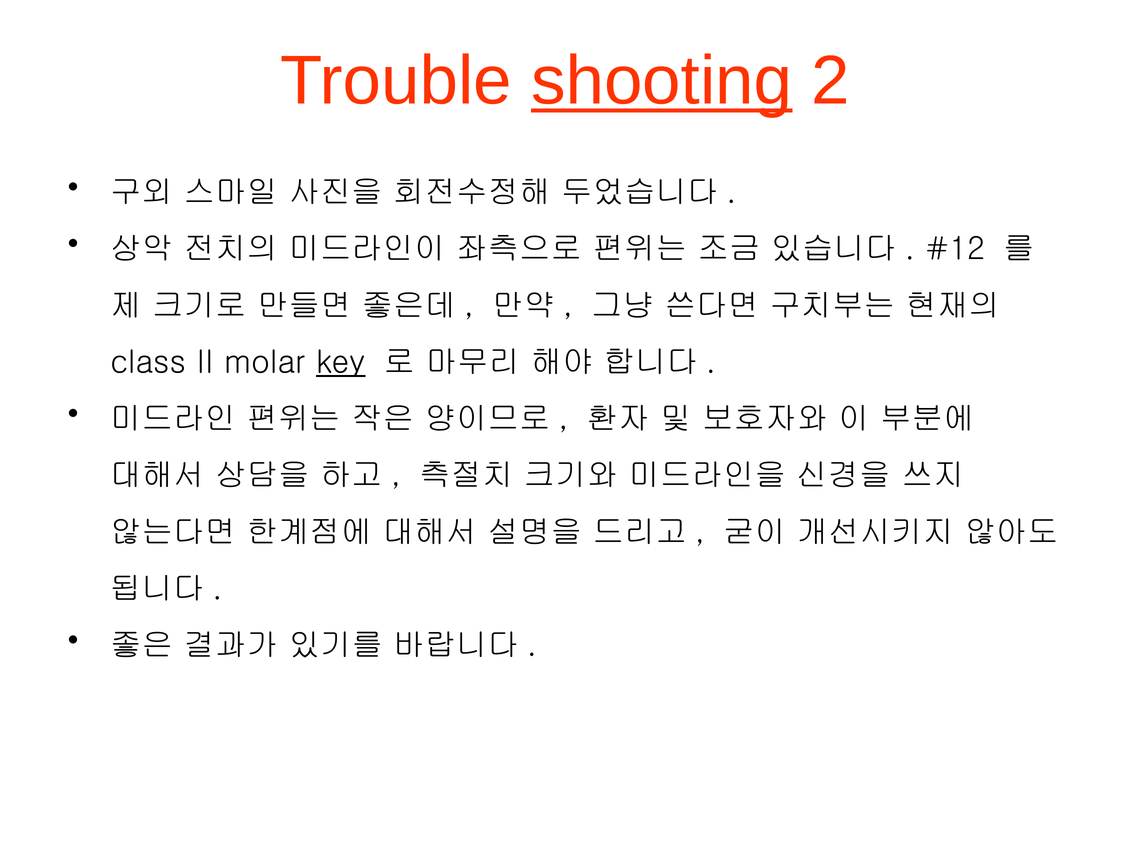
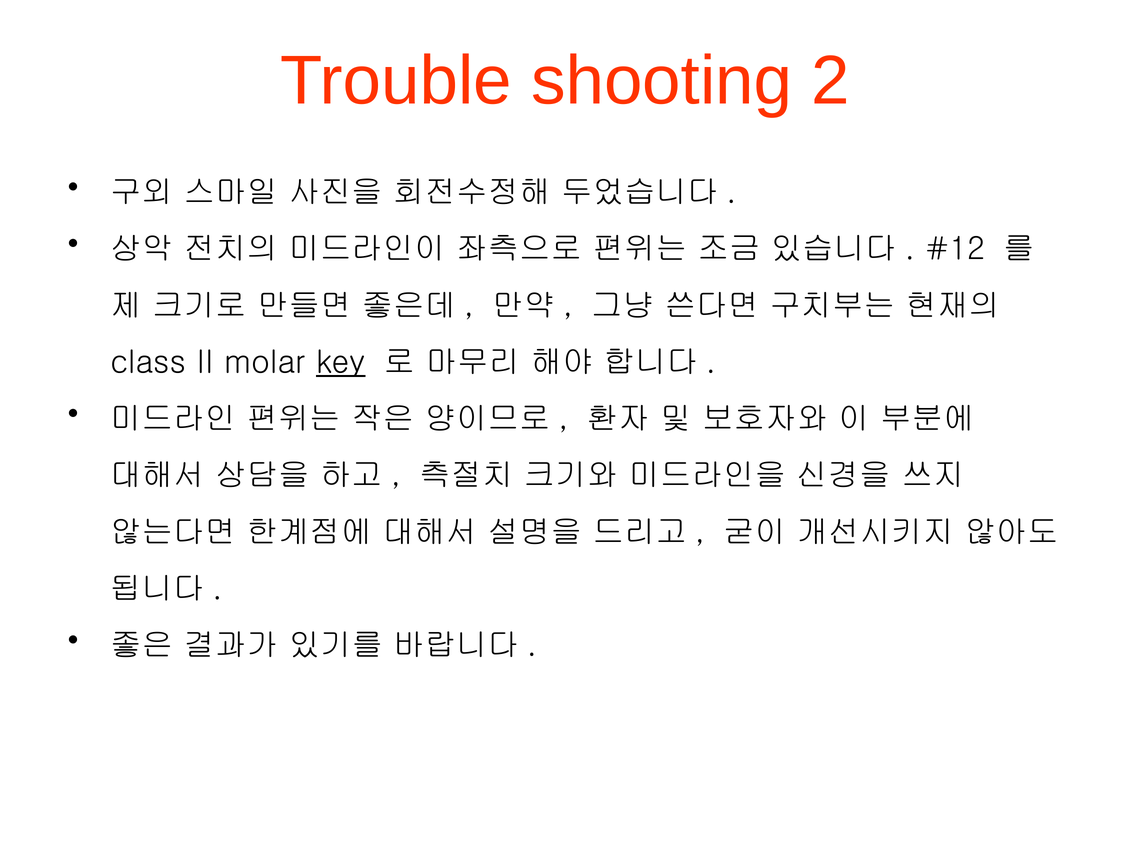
shooting underline: present -> none (662, 81)
